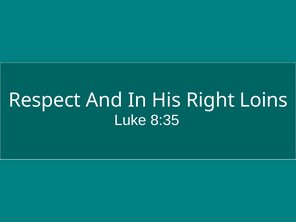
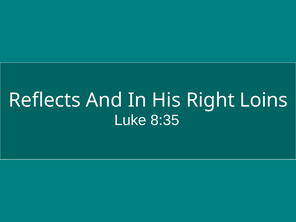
Respect: Respect -> Reflects (45, 100)
